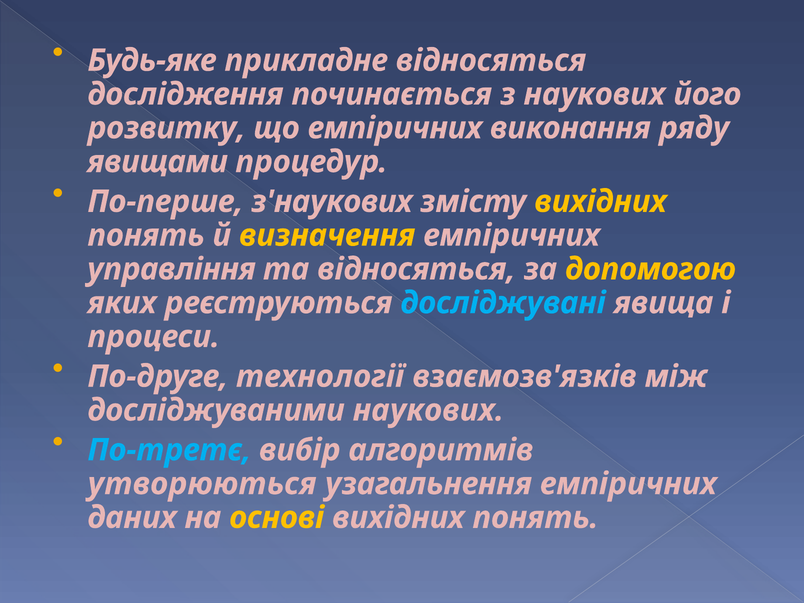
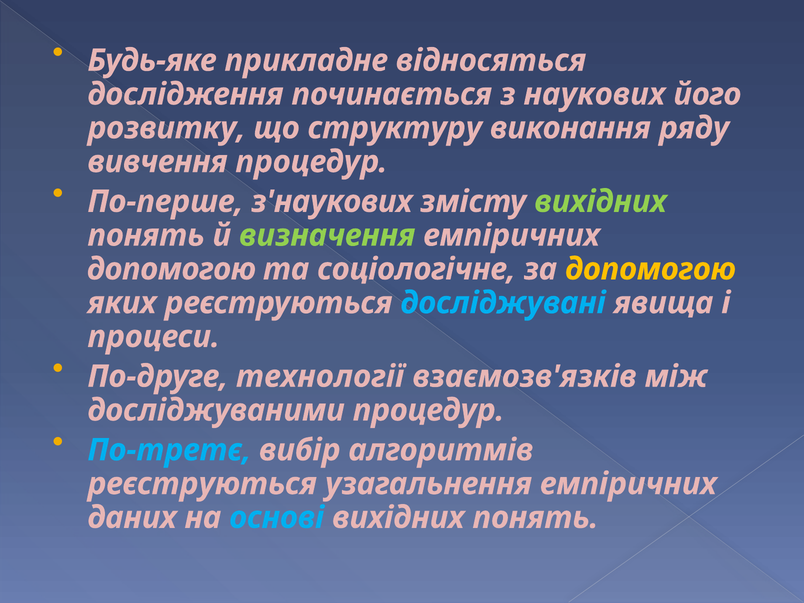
що емпіричних: емпіричних -> структуру (395, 128)
явищами: явищами -> вивчення (158, 162)
вихідних colour: yellow -> light green (601, 202)
визначення colour: yellow -> light green (327, 235)
управління: управління -> допомогою (171, 269)
та відносяться: відносяться -> соціологічне (416, 269)
досліджуваними наукових: наукових -> процедур (429, 410)
утворюються: утворюються -> реєструються (202, 484)
основі colour: yellow -> light blue (277, 518)
